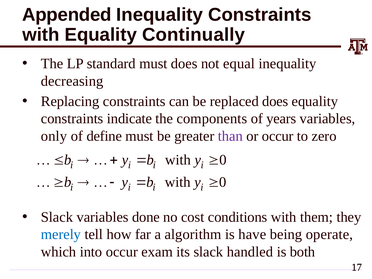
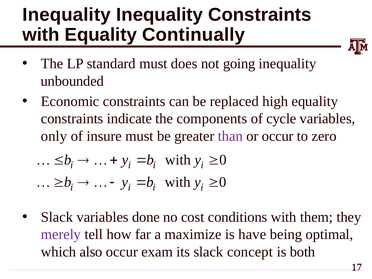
Appended: Appended -> Inequality (67, 15)
equal: equal -> going (239, 64)
decreasing: decreasing -> unbounded (72, 81)
Replacing: Replacing -> Economic (70, 101)
replaced does: does -> high (275, 101)
years: years -> cycle (281, 119)
define: define -> insure (104, 136)
merely colour: blue -> purple (61, 234)
algorithm: algorithm -> maximize (193, 234)
operate: operate -> optimal (329, 234)
into: into -> also (91, 252)
handled: handled -> concept (250, 252)
